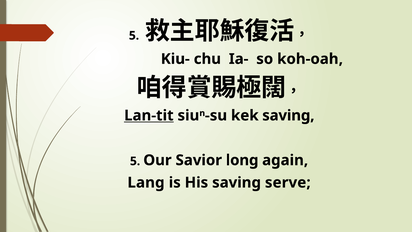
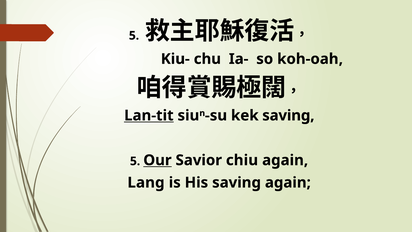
Our underline: none -> present (157, 160)
long: long -> chiu (242, 160)
saving serve: serve -> again (288, 182)
